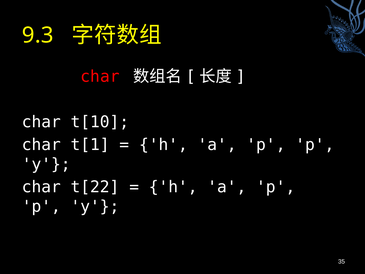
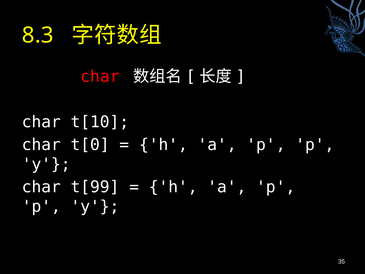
9.3: 9.3 -> 8.3 (38, 35)
t[1: t[1 -> t[0 (90, 145)
t[22: t[22 -> t[99 (95, 187)
